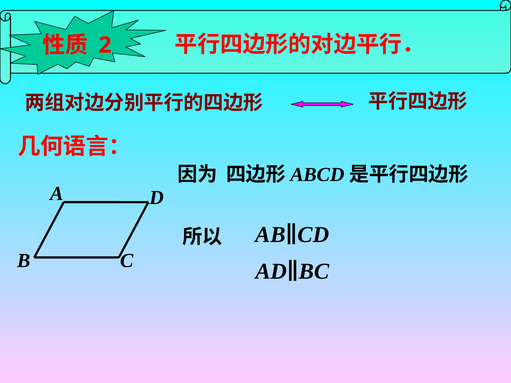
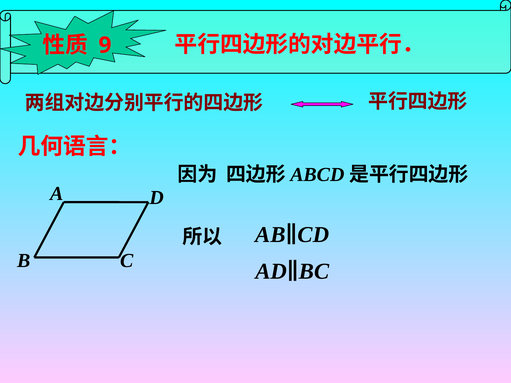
2: 2 -> 9 (105, 45)
